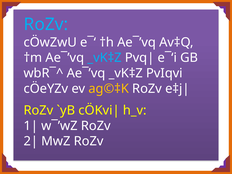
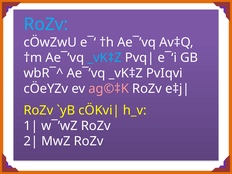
ag©‡K colour: yellow -> pink (109, 89)
